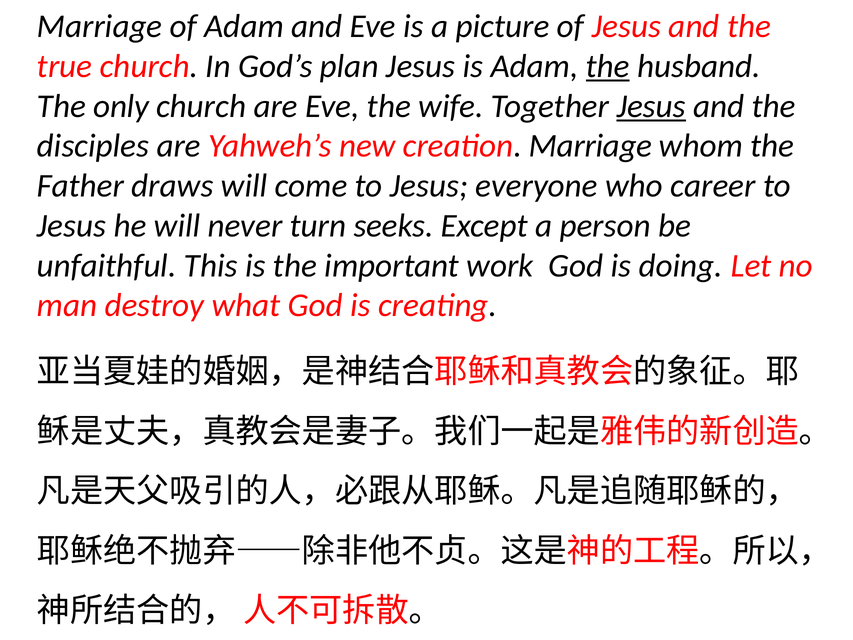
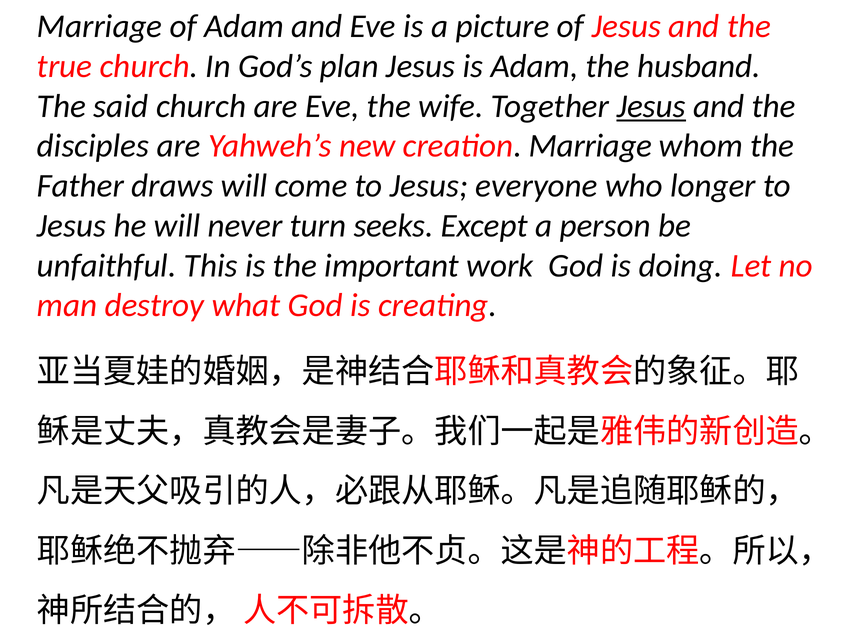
the underline: present -> none (608, 66)
only: only -> said (121, 106)
career: career -> longer (713, 186)
